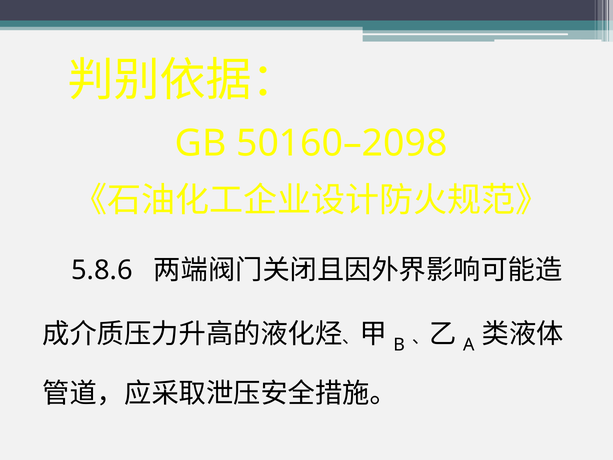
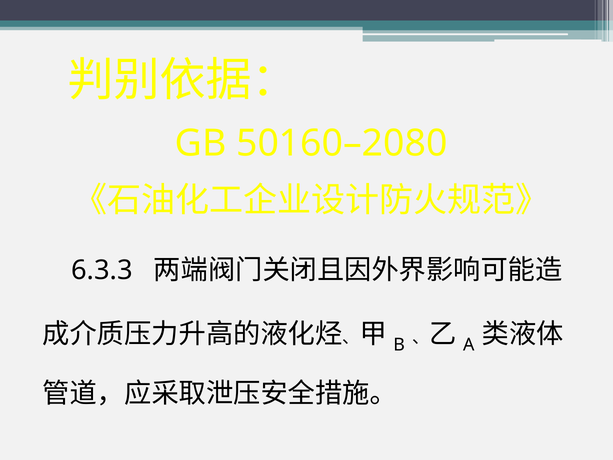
50160–2098: 50160–2098 -> 50160–2080 (342, 143)
5.8.6: 5.8.6 -> 6.3.3 (102, 270)
